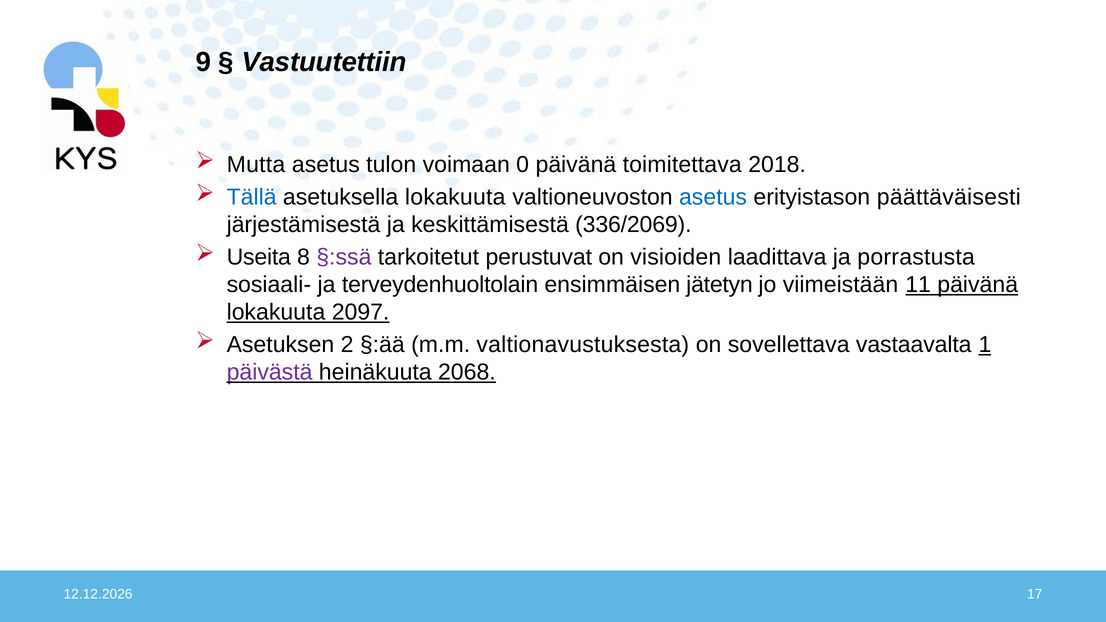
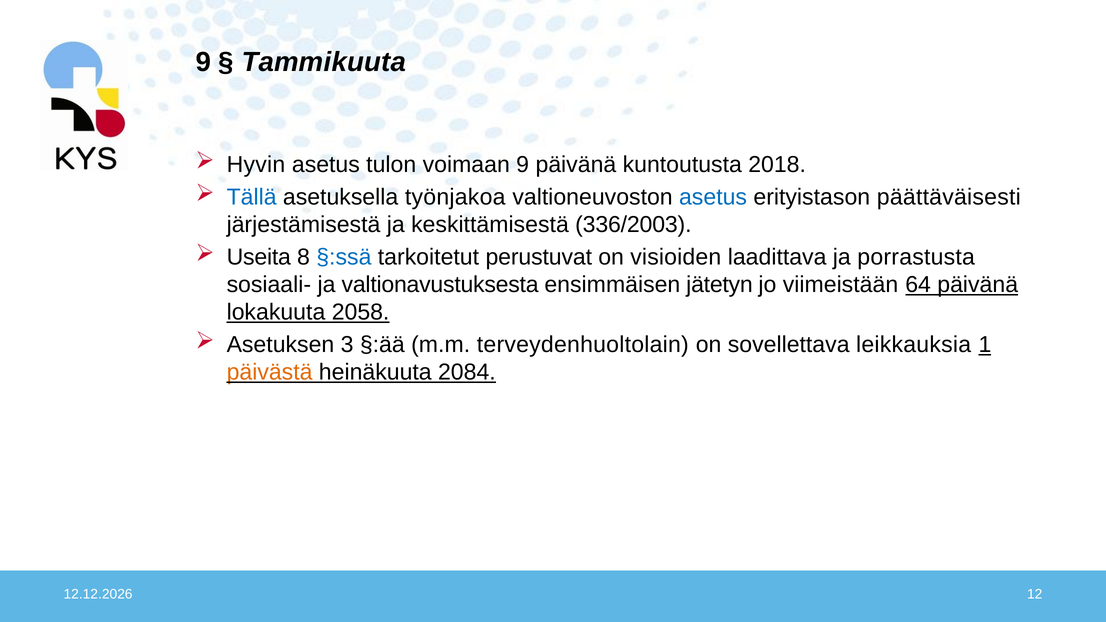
Vastuutettiin: Vastuutettiin -> Tammikuuta (324, 62)
Mutta: Mutta -> Hyvin (256, 165)
voimaan 0: 0 -> 9 (523, 165)
toimitettava: toimitettava -> kuntoutusta (682, 165)
asetuksella lokakuuta: lokakuuta -> työnjakoa (455, 197)
336/2069: 336/2069 -> 336/2003 (633, 225)
§:ssä colour: purple -> blue (344, 257)
terveydenhuoltolain: terveydenhuoltolain -> valtionavustuksesta (440, 285)
11: 11 -> 64 (918, 285)
2097: 2097 -> 2058 (361, 312)
2: 2 -> 3 (347, 345)
valtionavustuksesta: valtionavustuksesta -> terveydenhuoltolain (583, 345)
vastaavalta: vastaavalta -> leikkauksia (914, 345)
päivästä colour: purple -> orange (270, 372)
2068: 2068 -> 2084 (467, 372)
17: 17 -> 12 (1035, 594)
